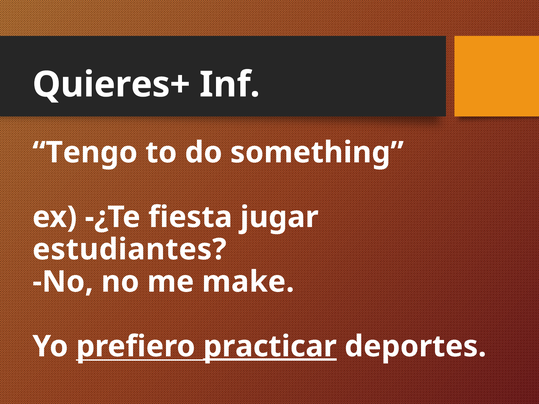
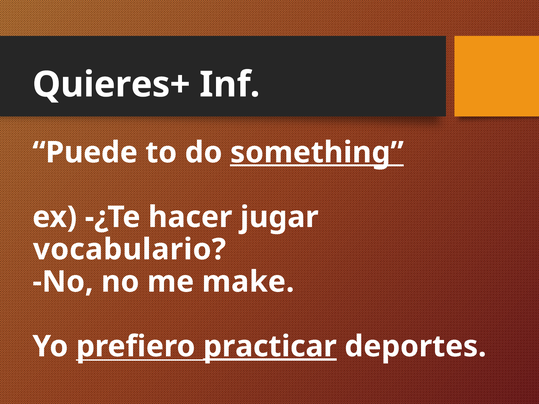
Tengo: Tengo -> Puede (85, 153)
something underline: none -> present (317, 153)
fiesta: fiesta -> hacer (190, 217)
estudiantes: estudiantes -> vocabulario (129, 250)
